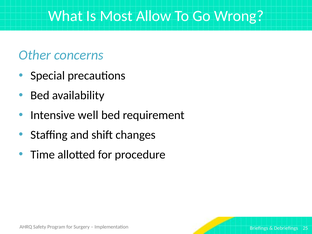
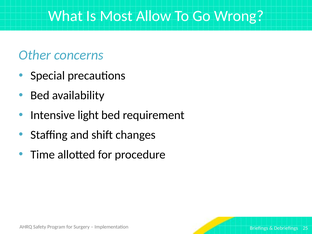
well: well -> light (88, 115)
